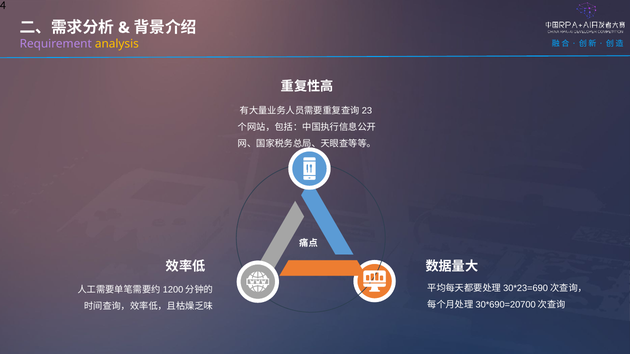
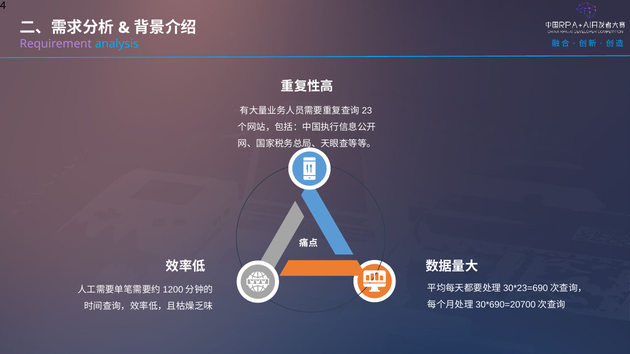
analysis colour: yellow -> light blue (117, 44)
